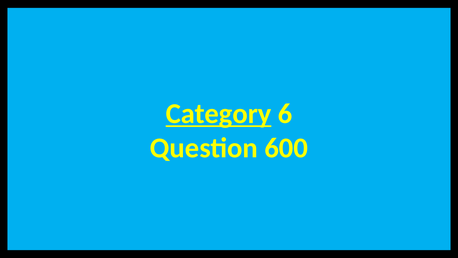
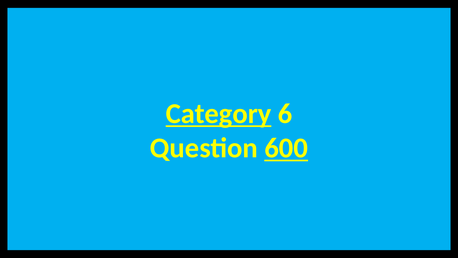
600 underline: none -> present (286, 148)
